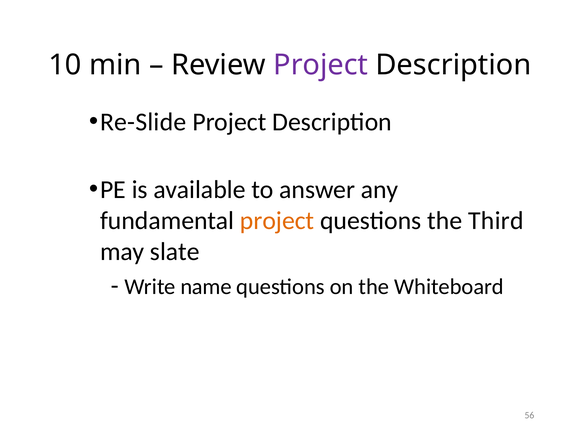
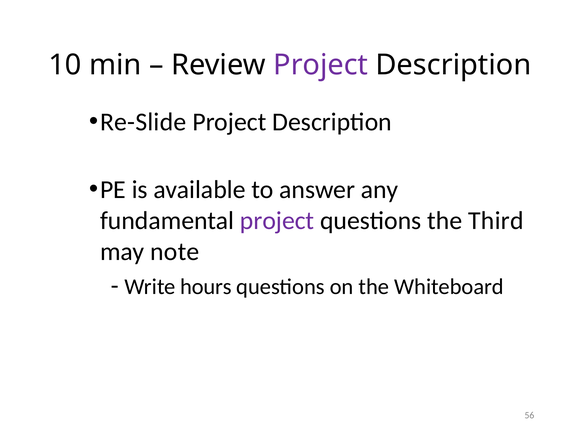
project colour: orange -> purple (277, 221)
slate: slate -> note (175, 252)
name: name -> hours (206, 287)
